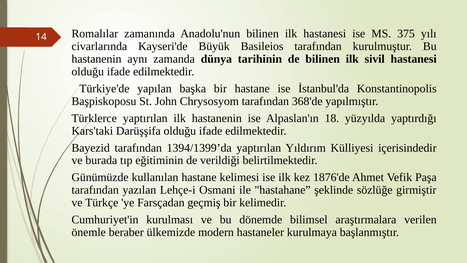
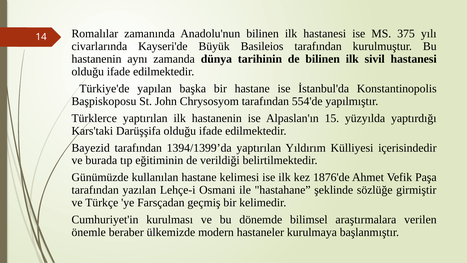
368'de: 368'de -> 554'de (307, 101)
18: 18 -> 15 (332, 118)
